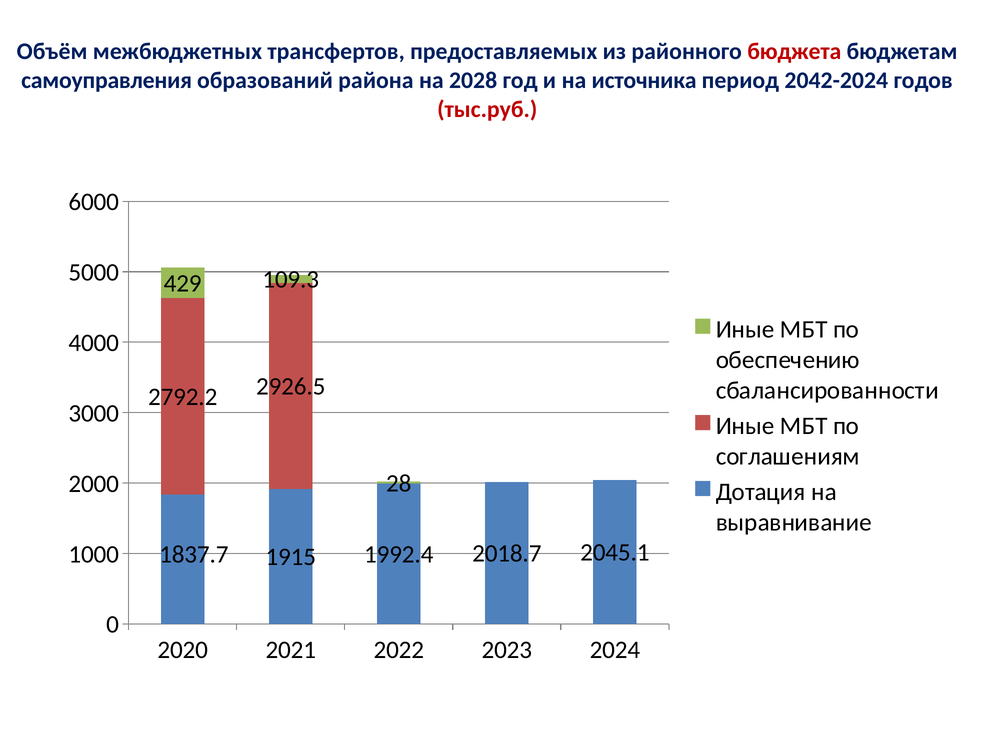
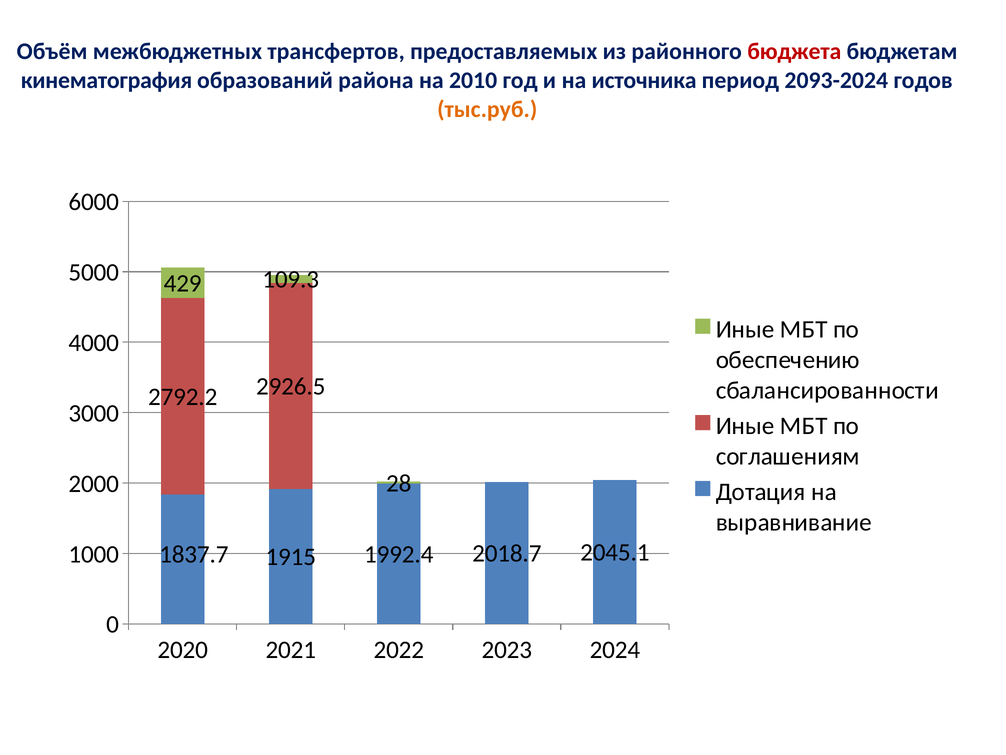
самоуправления: самоуправления -> кинематография (107, 80)
2028: 2028 -> 2010 (473, 80)
2042-2024: 2042-2024 -> 2093-2024 (836, 80)
тыс.руб colour: red -> orange (487, 109)
